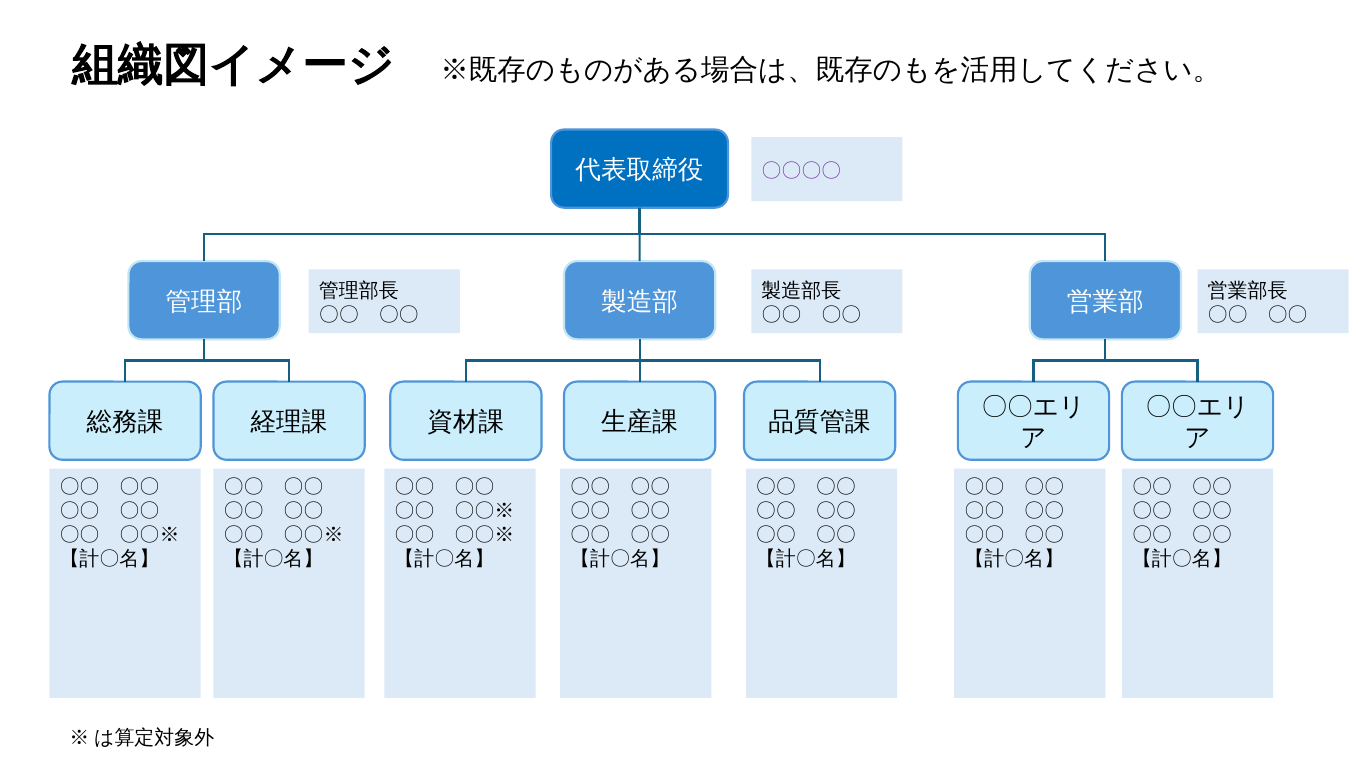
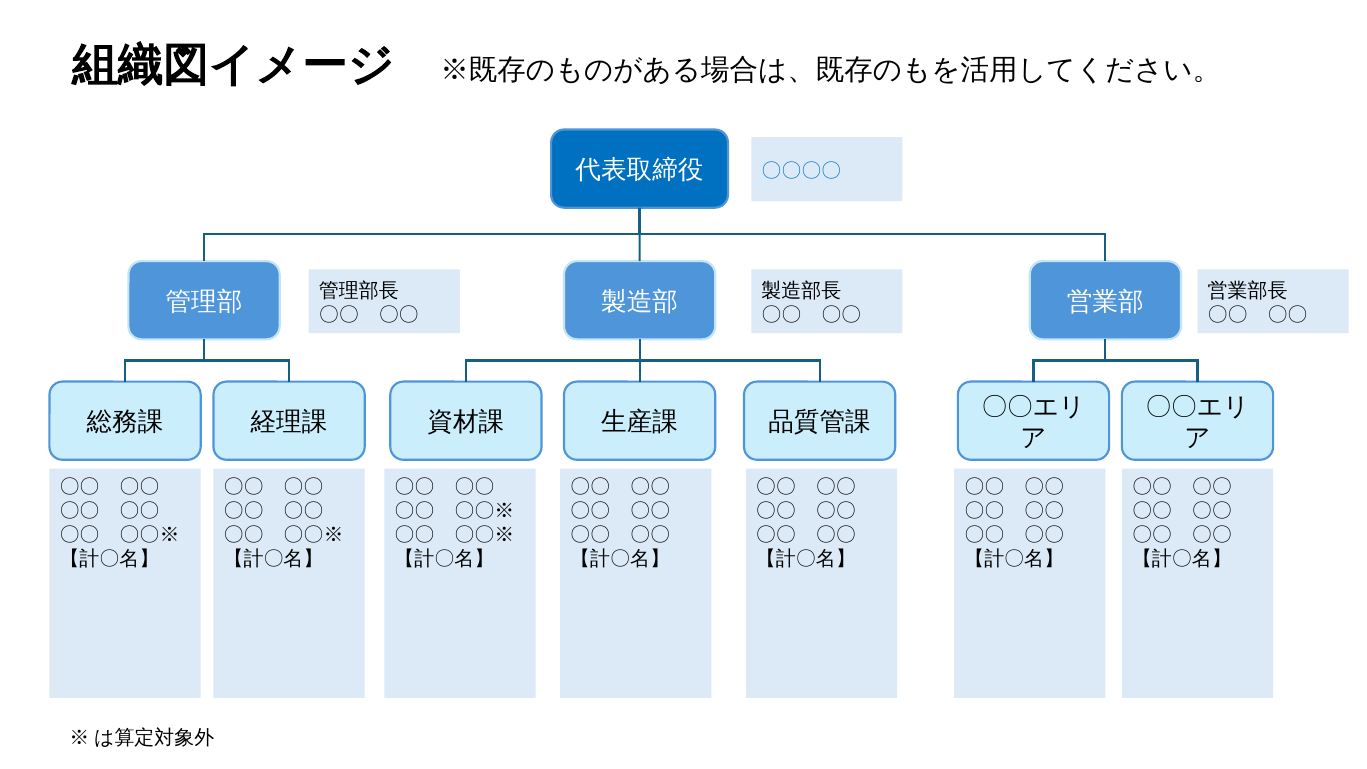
〇〇〇〇 colour: purple -> blue (801, 171)
